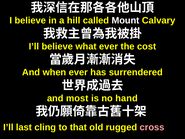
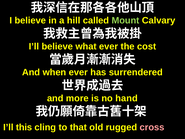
Mount colour: white -> light green (126, 20)
most: most -> more (77, 98)
last: last -> this (24, 127)
